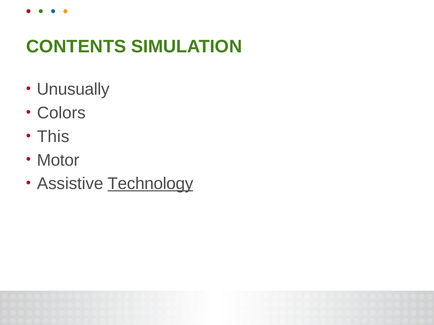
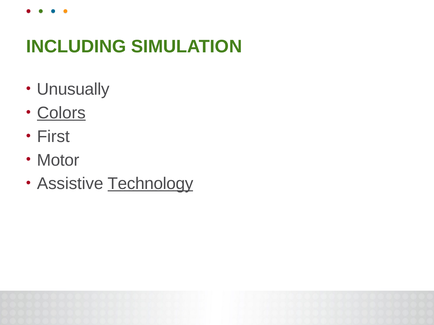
CONTENTS: CONTENTS -> INCLUDING (76, 46)
Colors underline: none -> present (61, 113)
This: This -> First (53, 137)
